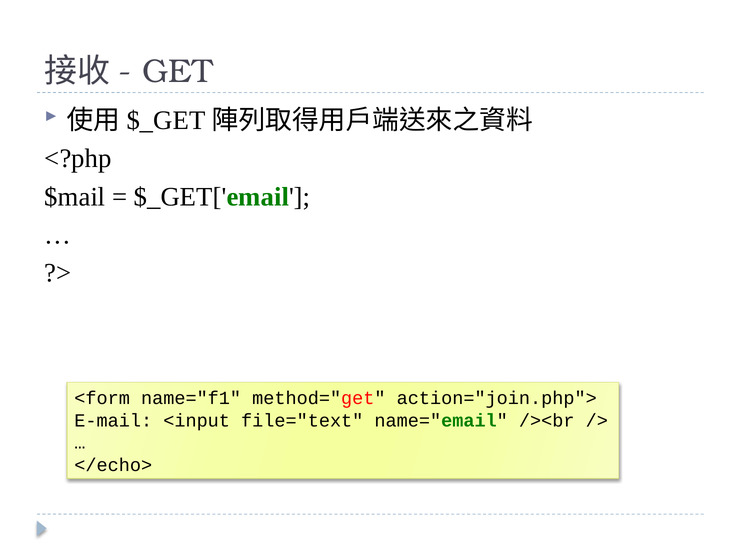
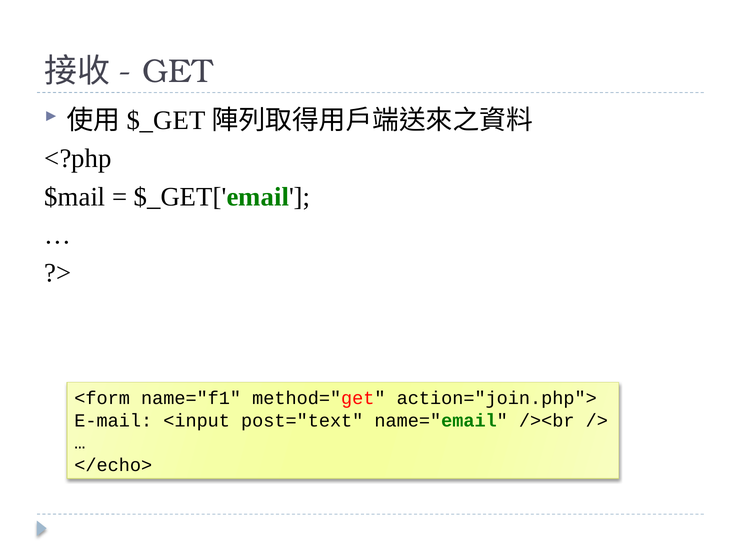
file="text: file="text -> post="text (302, 421)
